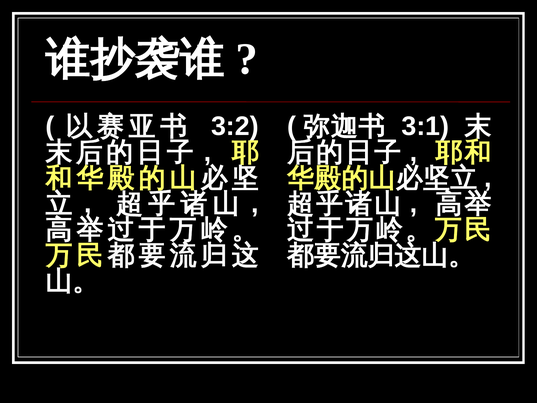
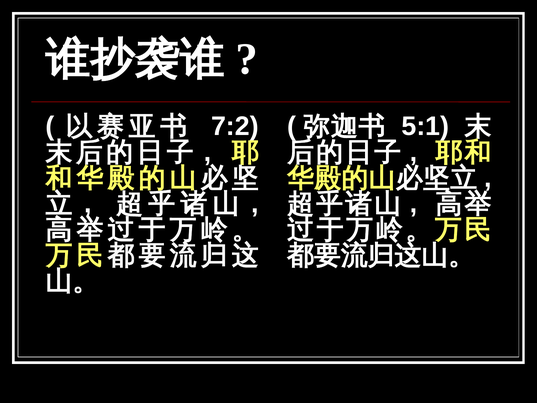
3:2: 3:2 -> 7:2 (235, 126)
3:1: 3:1 -> 5:1 (425, 126)
